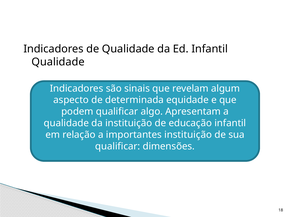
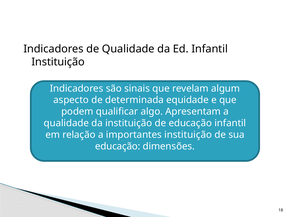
Qualidade: Qualidade -> Instituição (58, 62)
qualificar: qualificar -> educação (118, 147)
